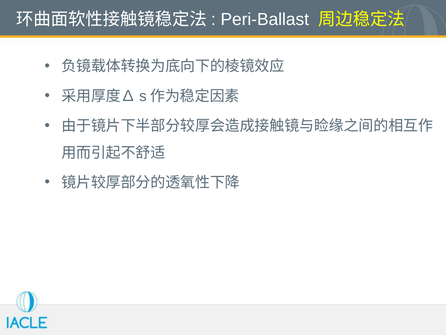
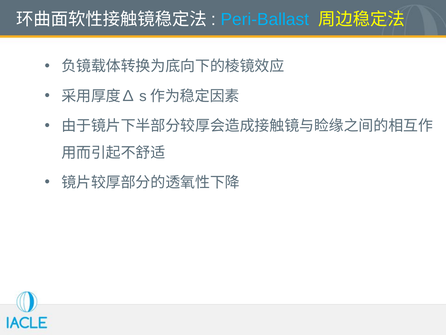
Peri-Ballast colour: white -> light blue (265, 19)
